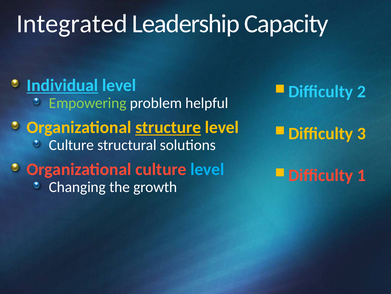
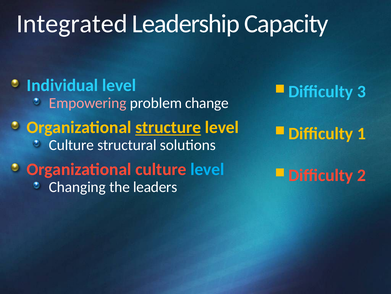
Individual underline: present -> none (62, 85)
2: 2 -> 3 (362, 91)
Empowering colour: light green -> pink (88, 103)
helpful: helpful -> change (207, 103)
3: 3 -> 1 (362, 133)
1: 1 -> 2 (362, 175)
growth: growth -> leaders (155, 187)
